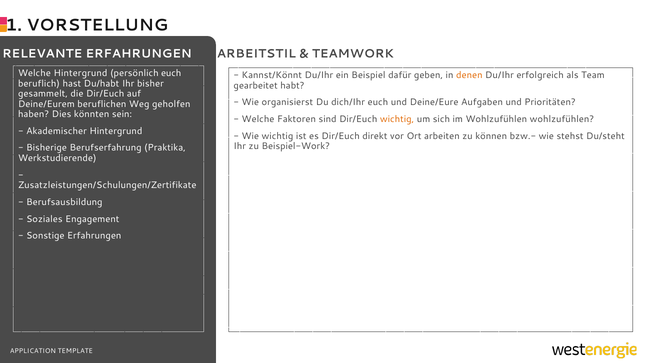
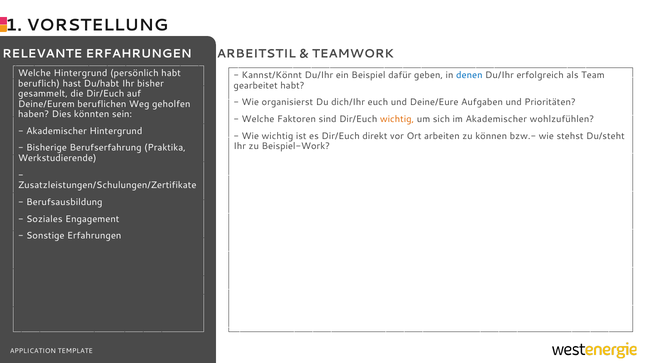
persönlich euch: euch -> habt (171, 73)
denen colour: orange -> blue (469, 75)
im Wohlzufühlen: Wohlzufühlen -> Akademischer (496, 119)
